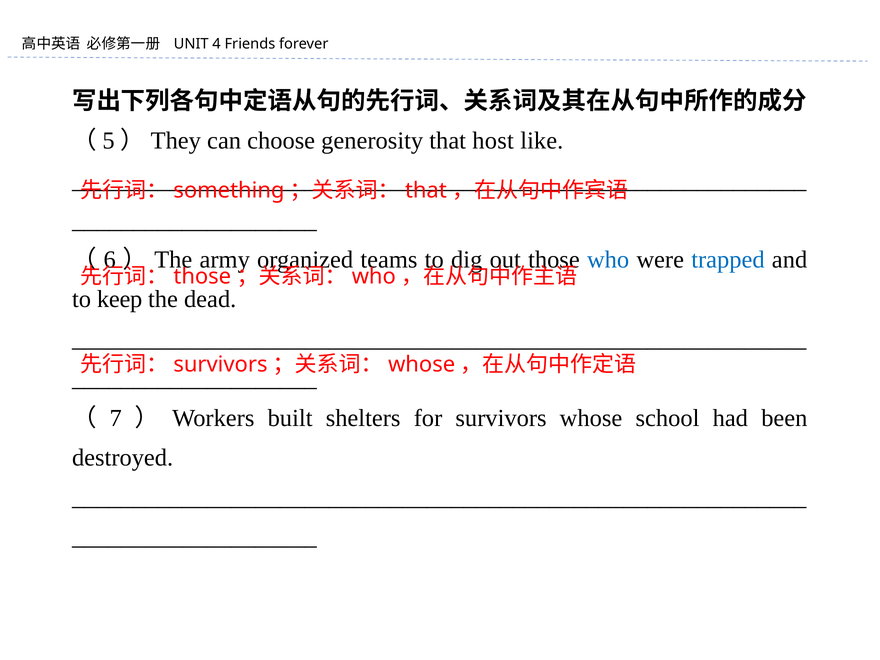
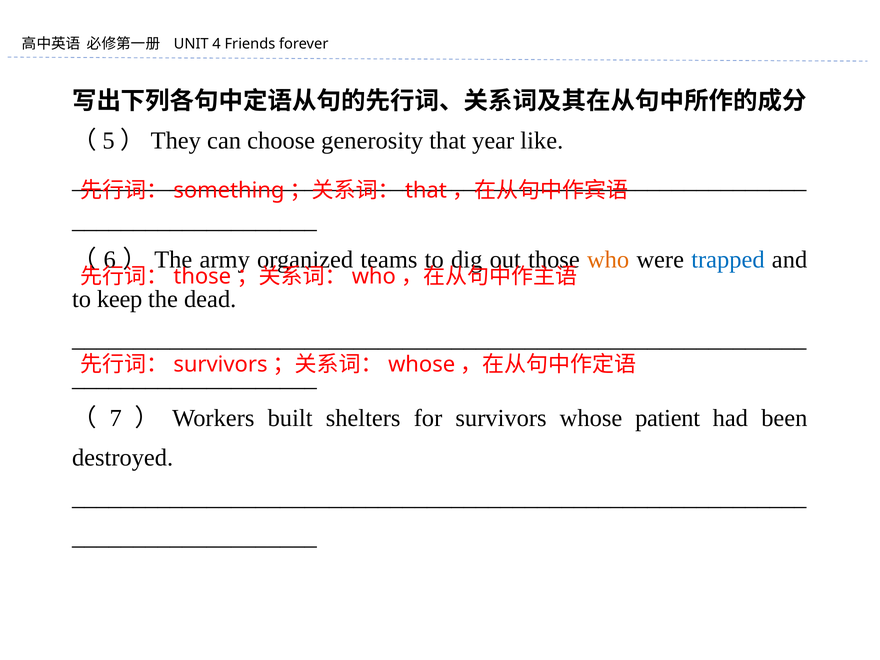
host: host -> year (493, 141)
who colour: blue -> orange (608, 260)
school: school -> patient (668, 418)
